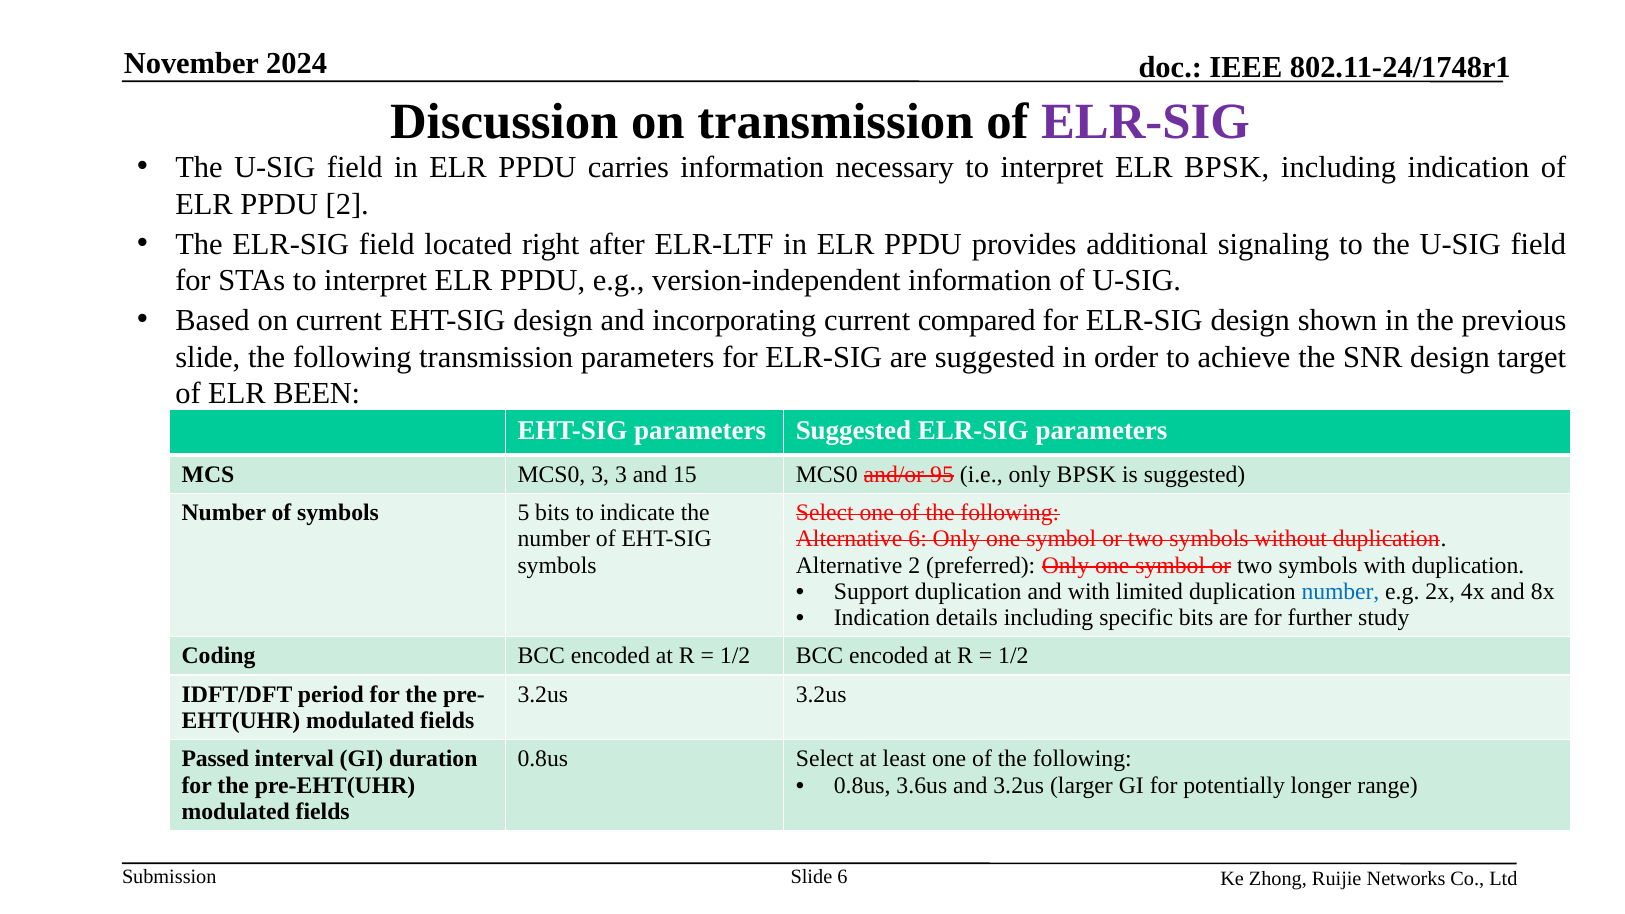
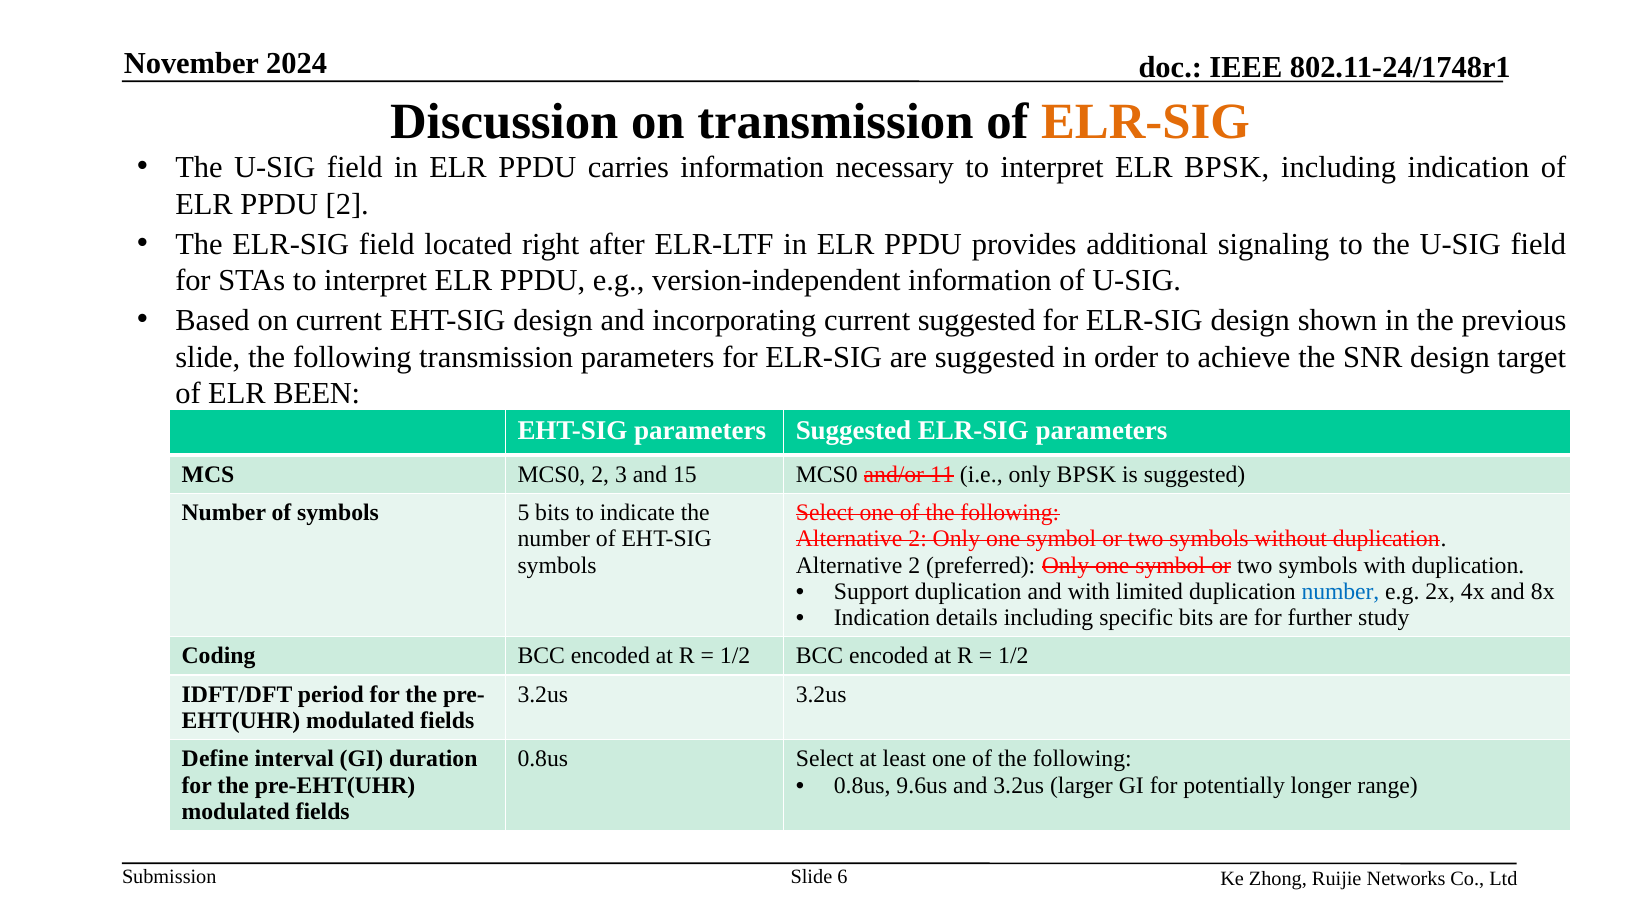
ELR-SIG colour: purple -> orange (1145, 122)
current compared: compared -> suggested (977, 320)
MCS0 3: 3 -> 2 (600, 474)
95: 95 -> 11 (942, 474)
6: 6 -> 2 (918, 539)
Passed: Passed -> Define (215, 759)
3.6us: 3.6us -> 9.6us (922, 785)
